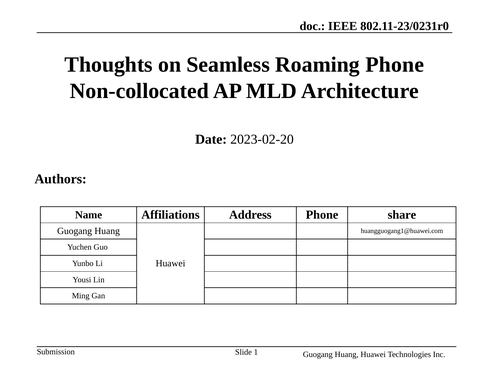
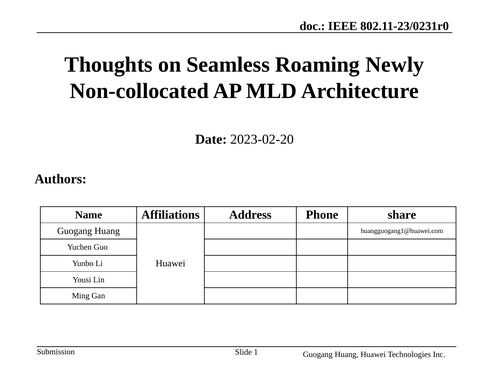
Roaming Phone: Phone -> Newly (395, 65)
